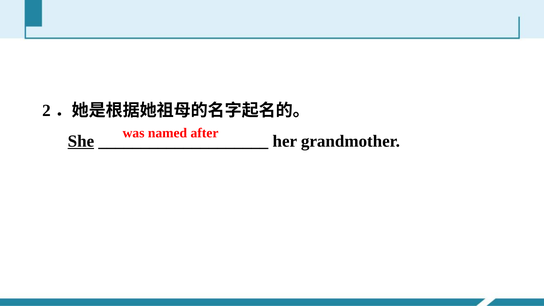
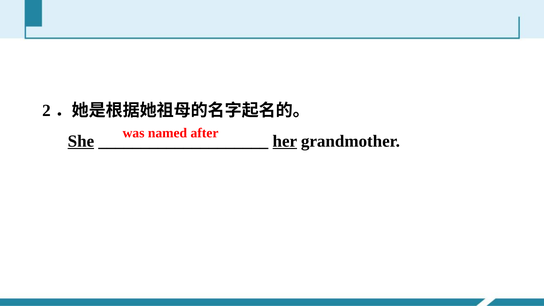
her underline: none -> present (285, 141)
